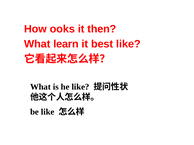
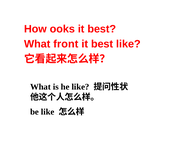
then: then -> best (102, 29)
learn: learn -> front (66, 44)
